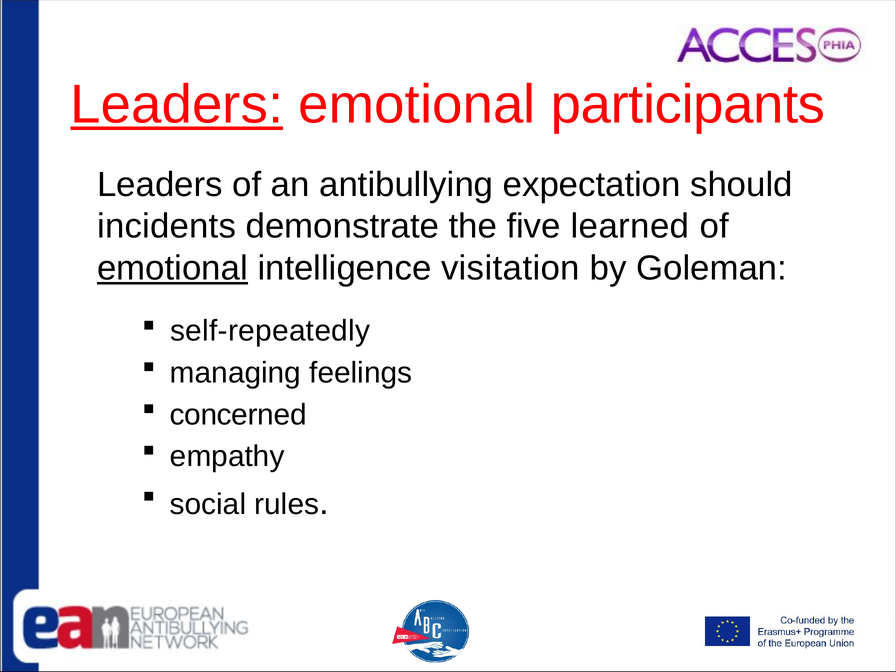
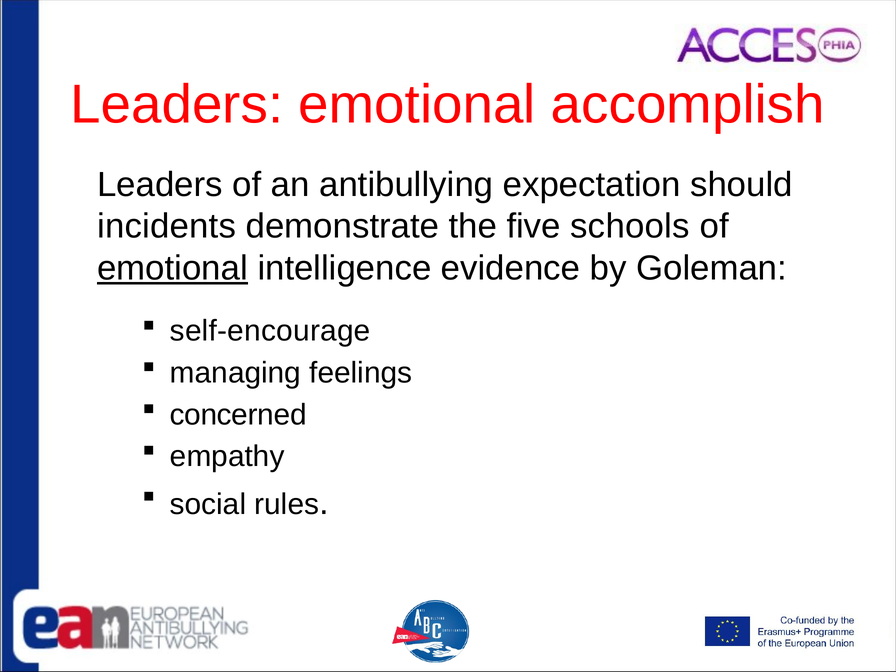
Leaders underline: present -> none (177, 105)
participants: participants -> accomplish (688, 105)
learned: learned -> schools (630, 226)
visitation: visitation -> evidence (511, 268)
self-repeatedly: self-repeatedly -> self-encourage (270, 331)
